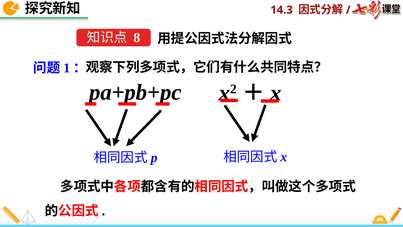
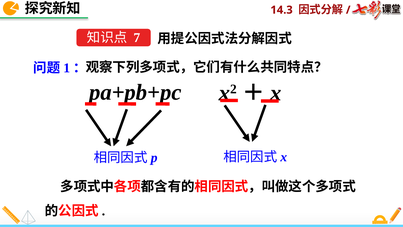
8: 8 -> 7 (137, 38)
